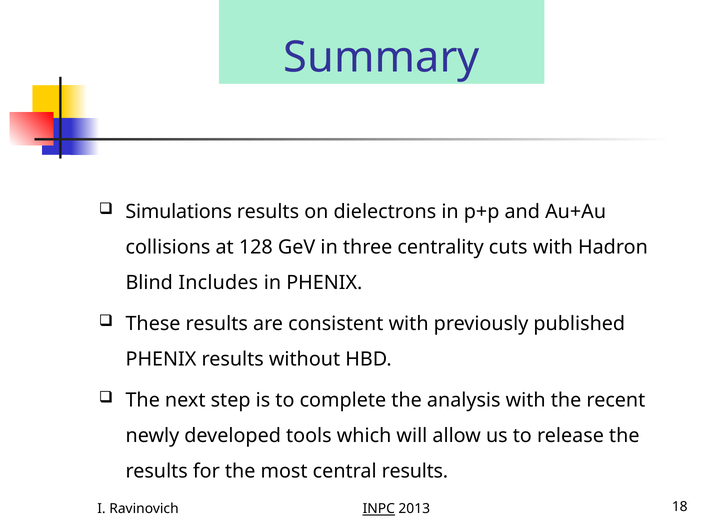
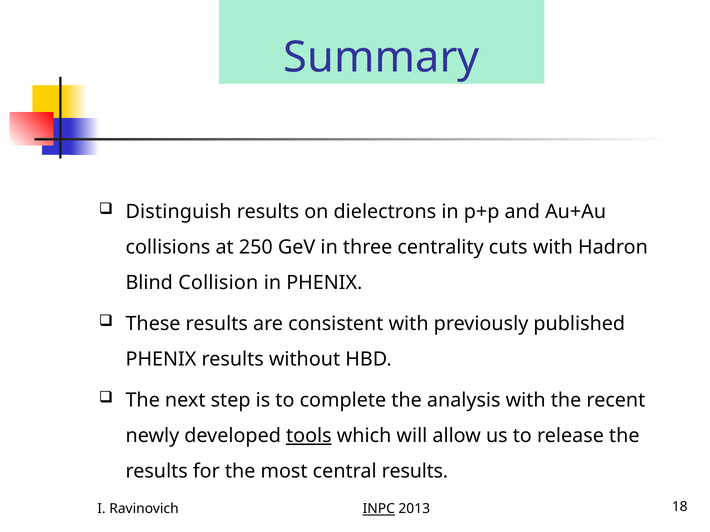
Simulations: Simulations -> Distinguish (179, 212)
128: 128 -> 250 (256, 248)
Includes: Includes -> Collision (218, 283)
tools underline: none -> present (309, 436)
